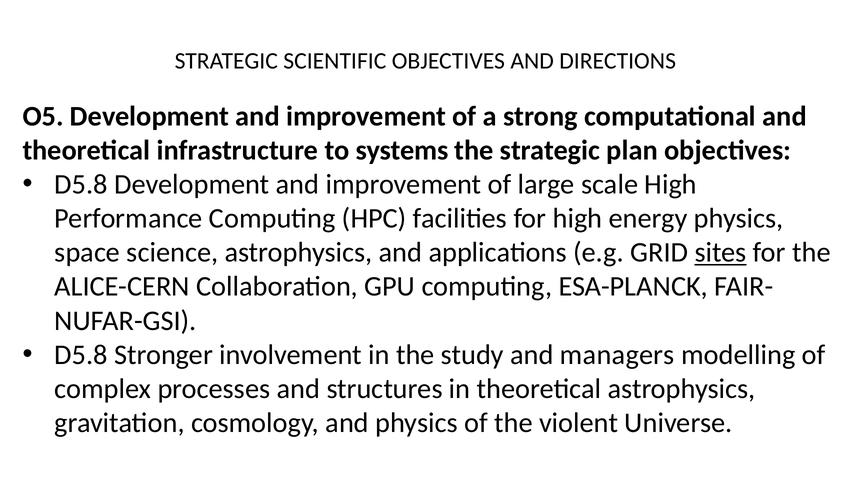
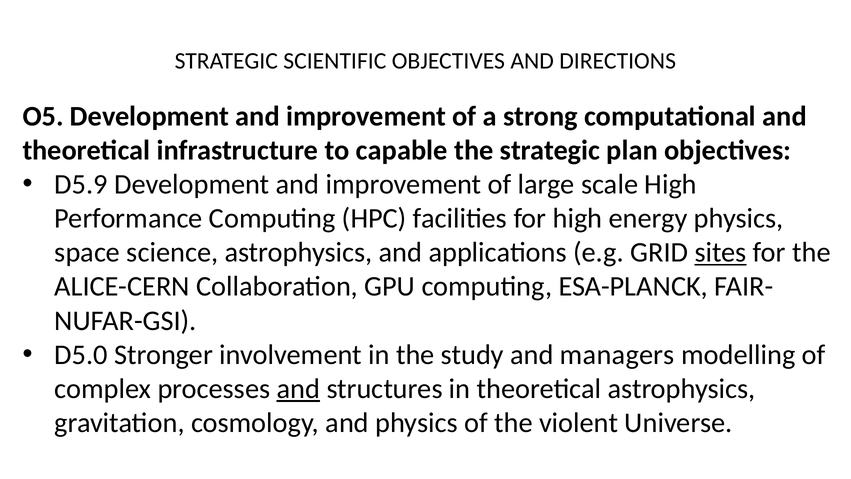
systems: systems -> capable (402, 150)
D5.8: D5.8 -> D5.9 (81, 184)
D5.8: D5.8 -> D5.0 (81, 354)
and underline: none -> present (298, 389)
